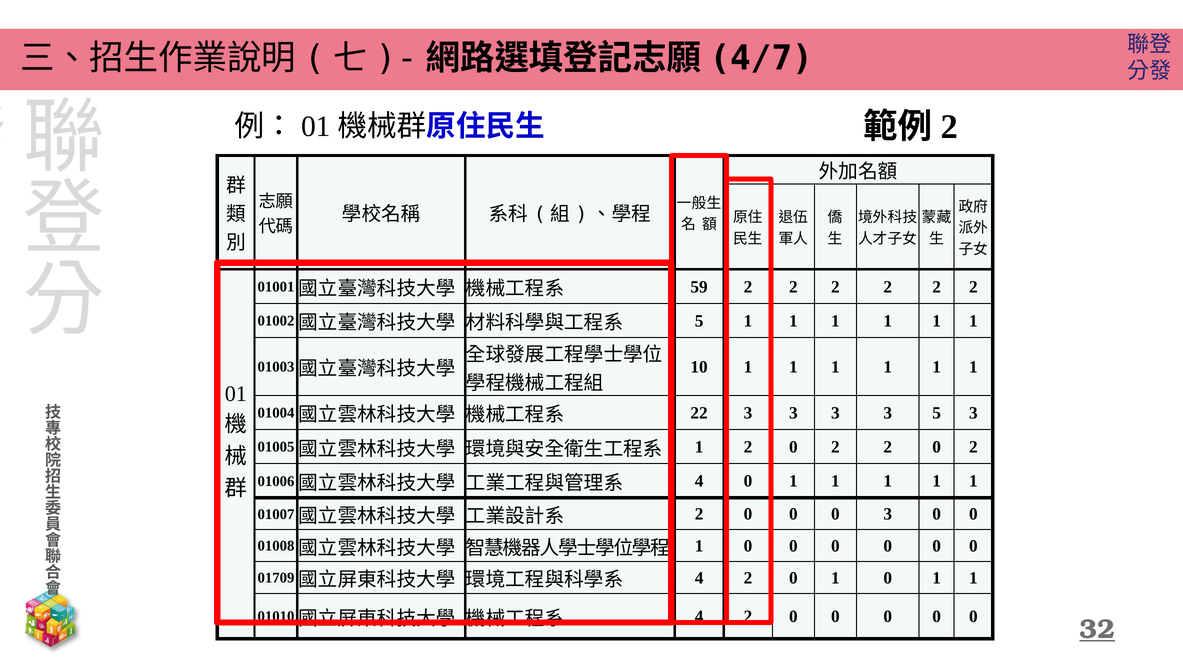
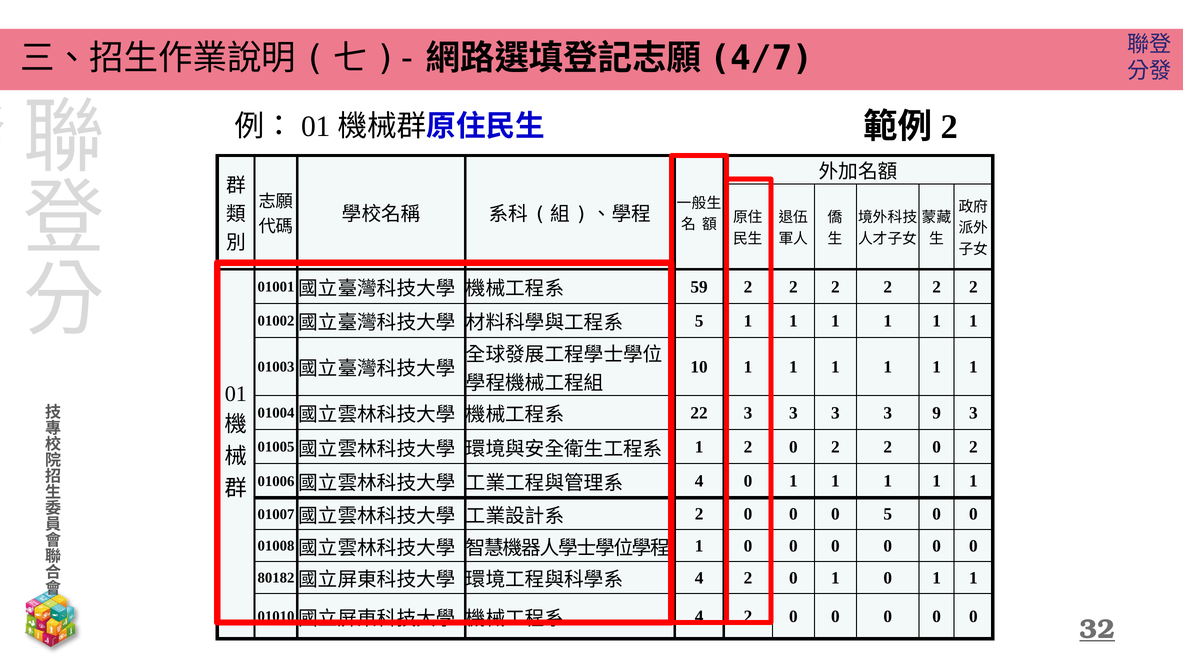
3 5: 5 -> 9 (937, 413)
0 3: 3 -> 5 (888, 514)
01709: 01709 -> 80182 (276, 577)
